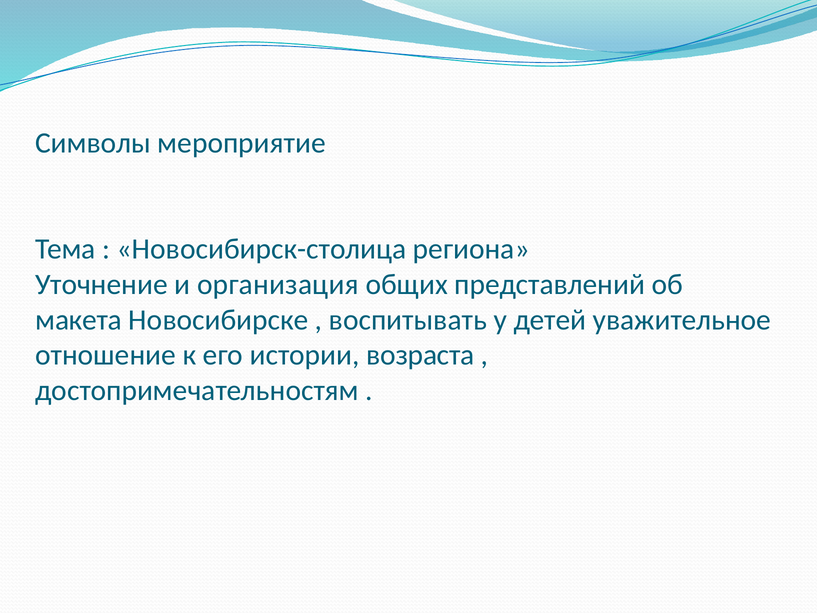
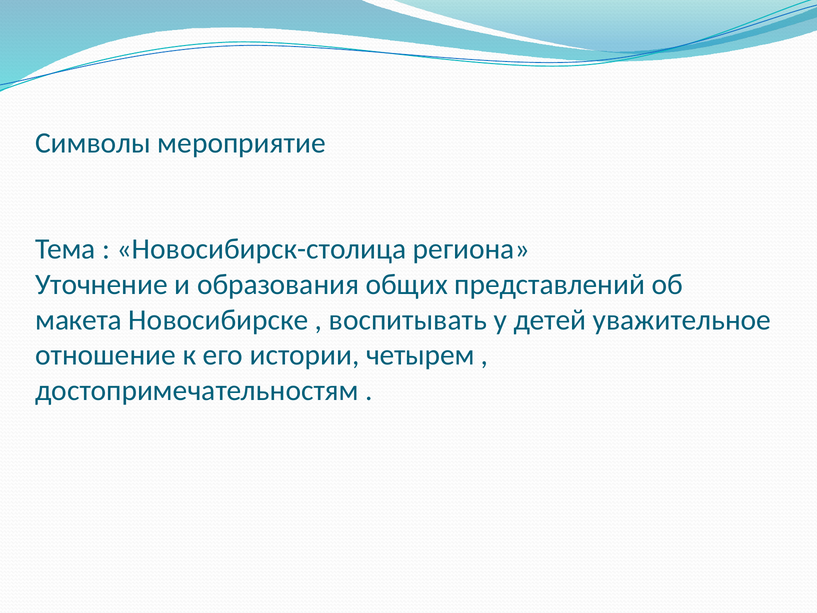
организация: организация -> образования (278, 284)
возраста: возраста -> четырем (420, 355)
